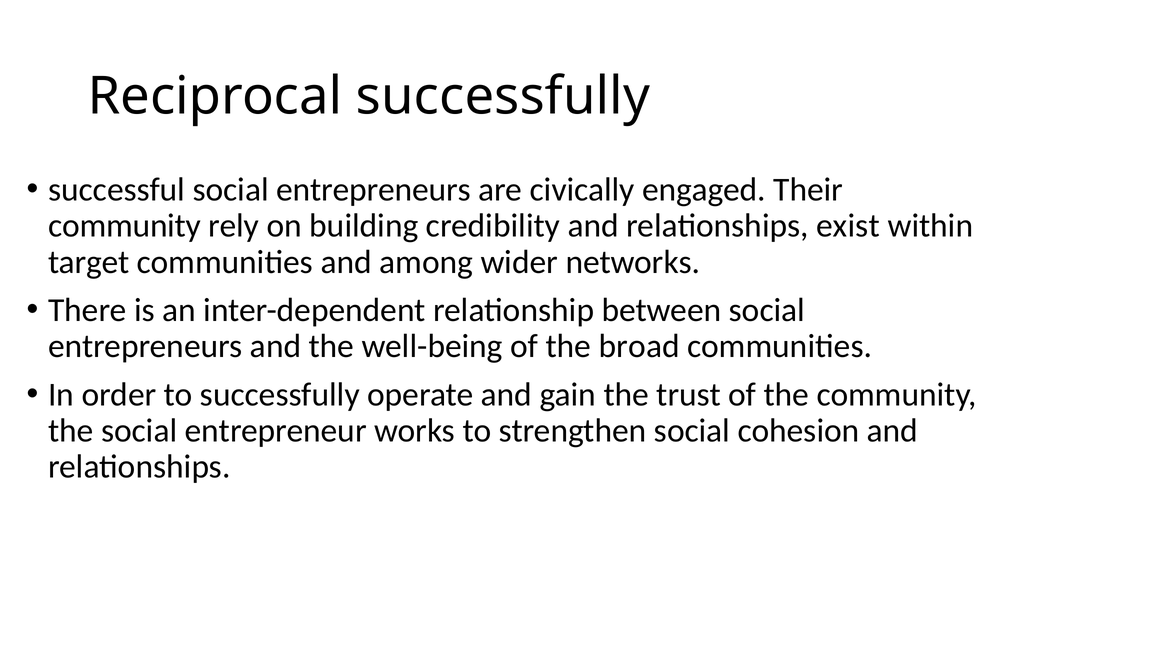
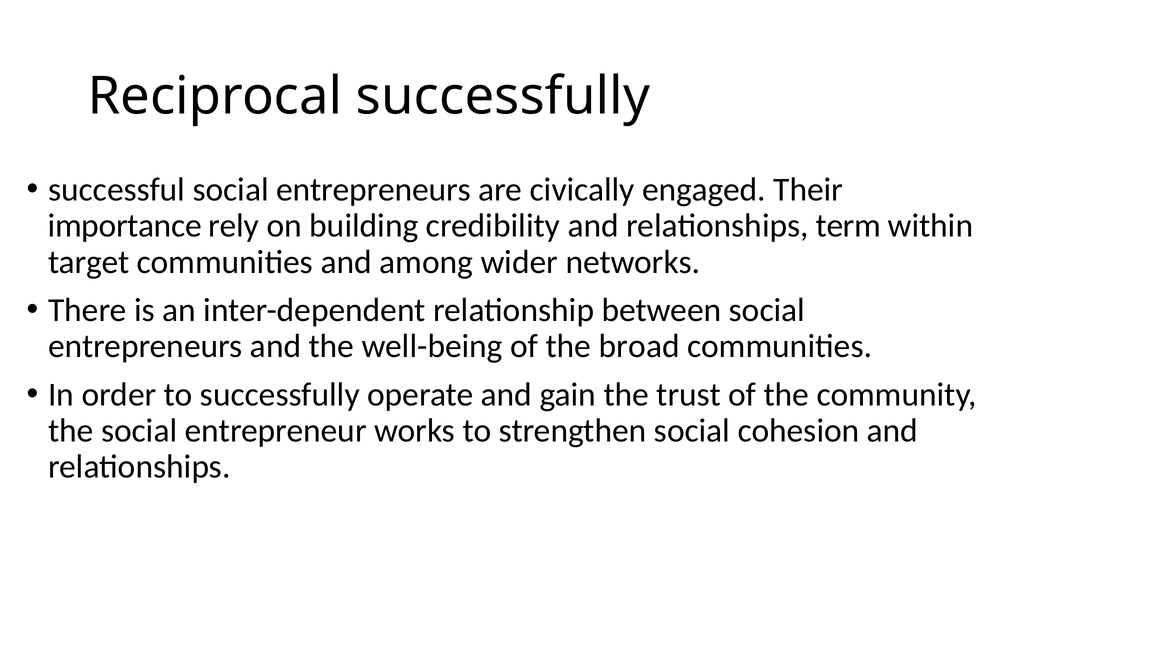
community: community -> importance (125, 226)
exist: exist -> term (848, 226)
